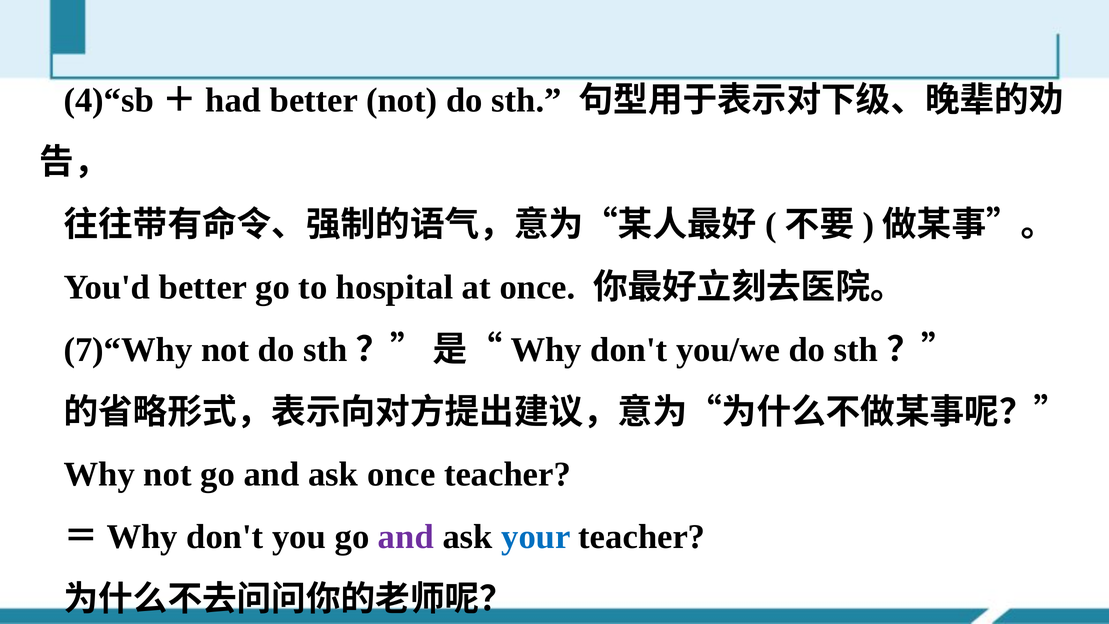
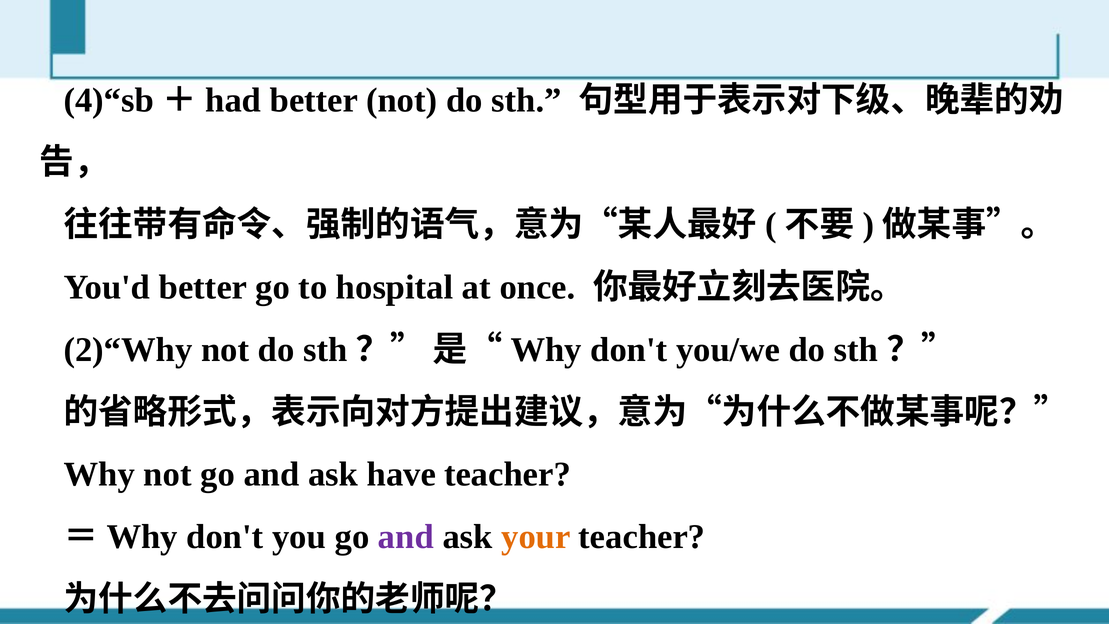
7)“Why: 7)“Why -> 2)“Why (128, 350)
ask once: once -> have (401, 474)
your colour: blue -> orange (536, 537)
